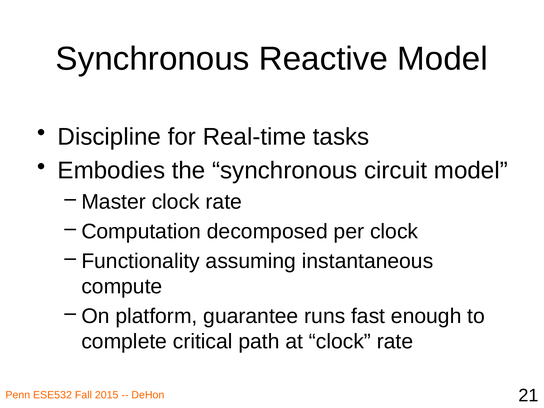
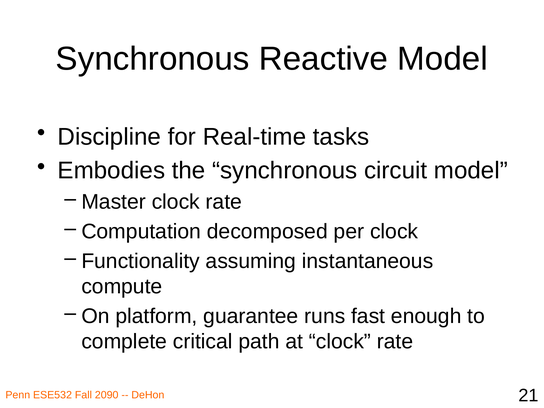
2015: 2015 -> 2090 (107, 395)
